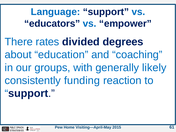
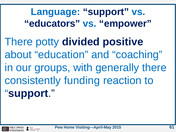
rates: rates -> potty (47, 42)
degrees: degrees -> positive (123, 42)
generally likely: likely -> there (154, 68)
